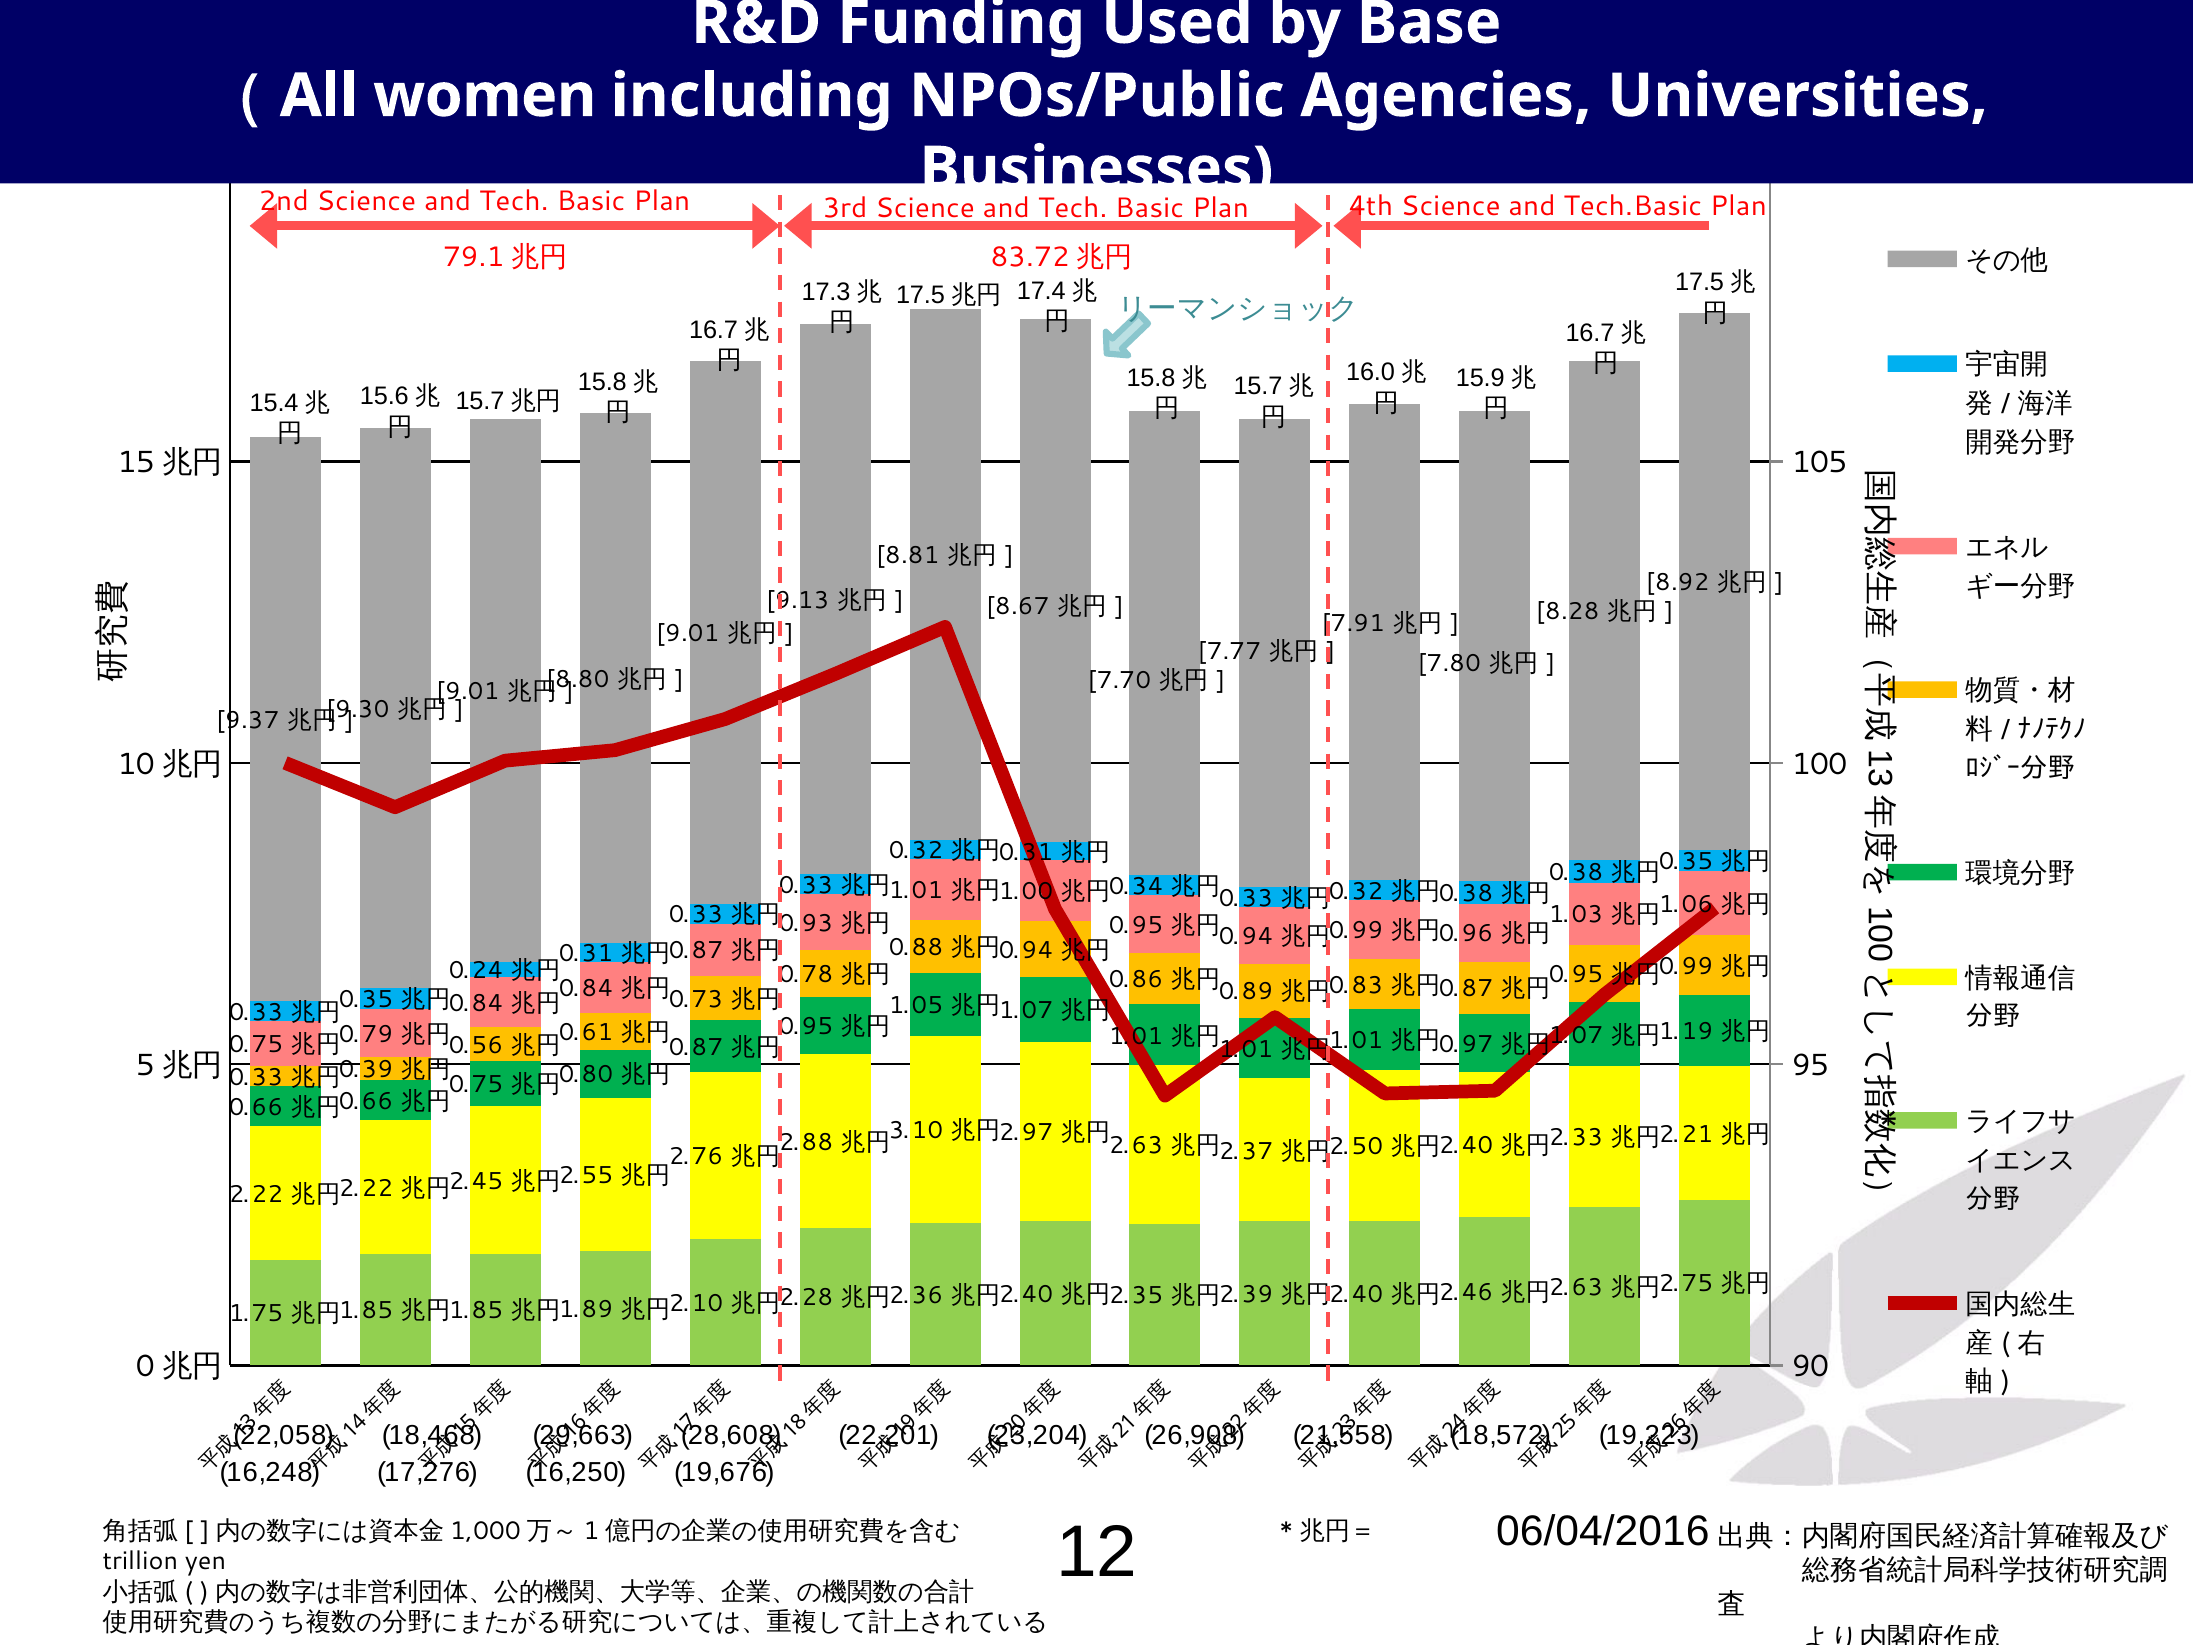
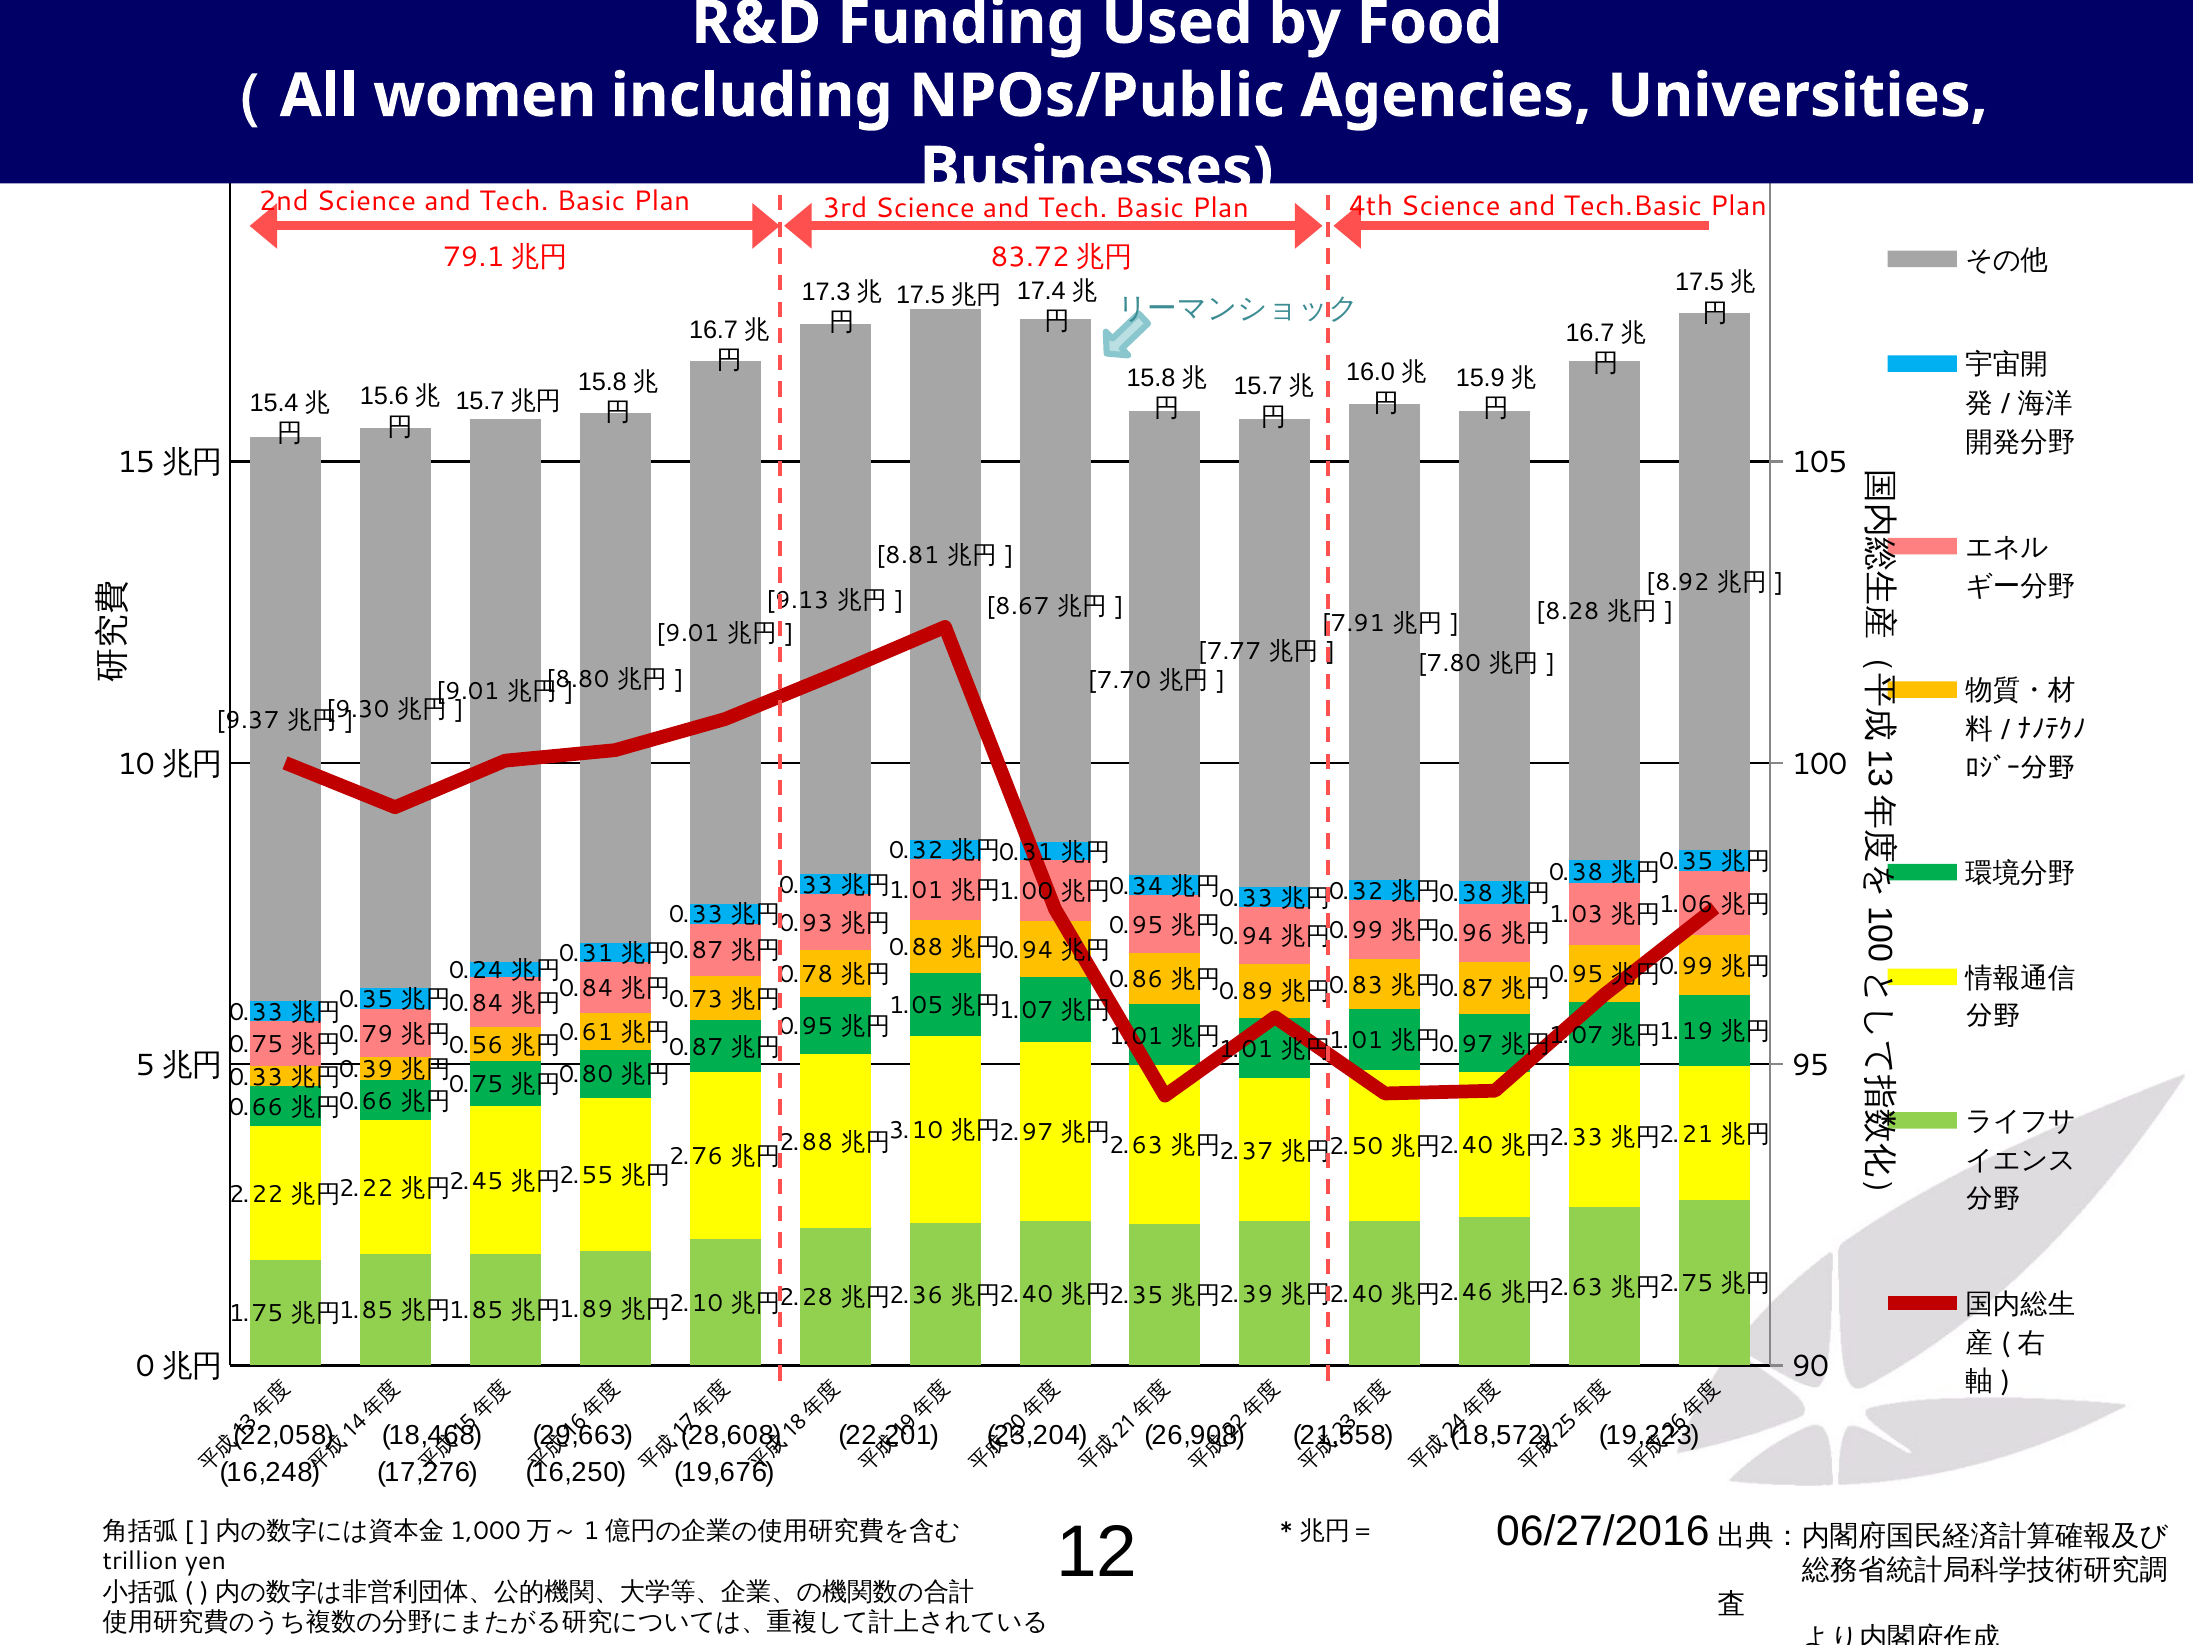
Base: Base -> Food (1429, 23)
06/04/2016: 06/04/2016 -> 06/27/2016 (1603, 1531)
